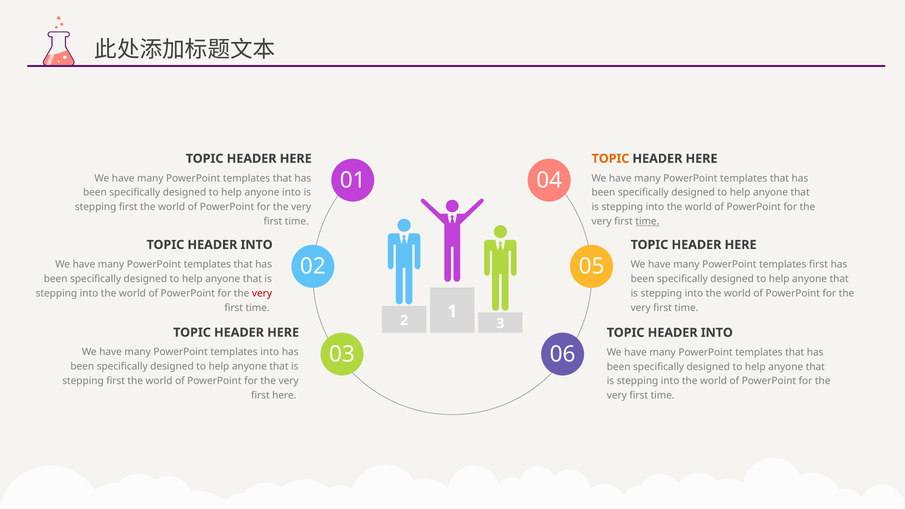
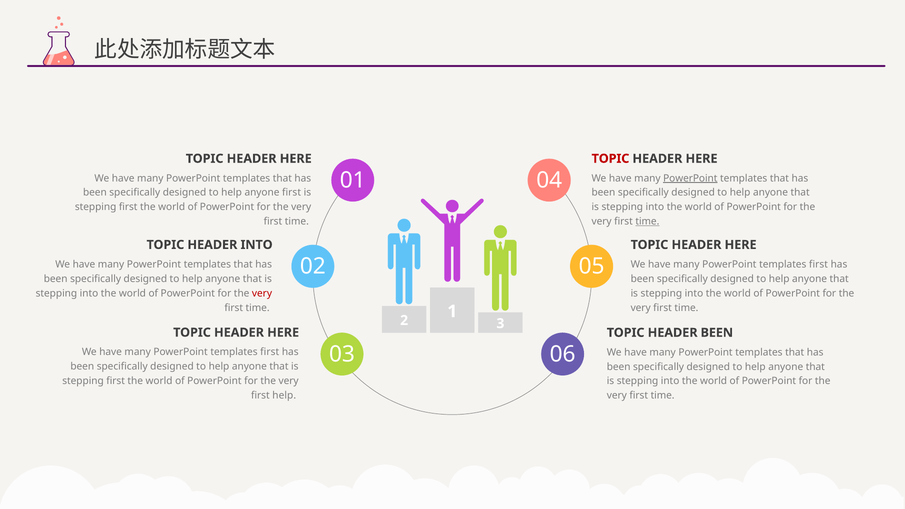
TOPIC colour: orange -> red (610, 159)
PowerPoint underline: none -> present (690, 178)
anyone into: into -> first (292, 193)
INTO: INTO -> BEEN (717, 333)
into: into -> first (270, 352)
first here: here -> help (284, 396)
